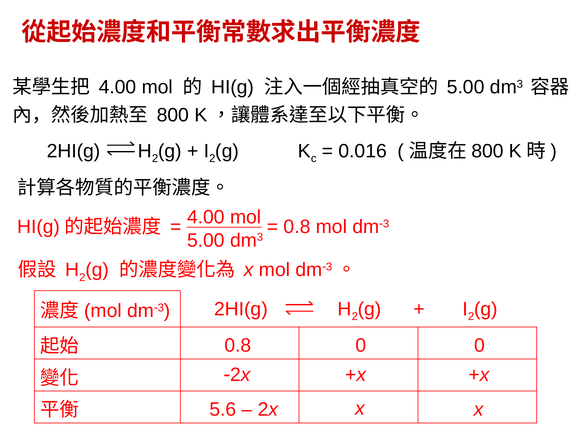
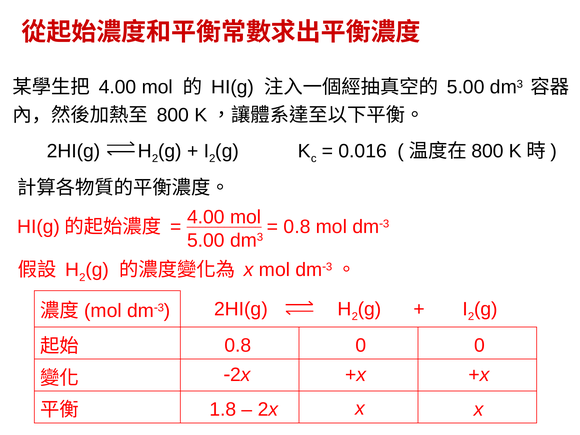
5.6: 5.6 -> 1.8 (223, 410)
